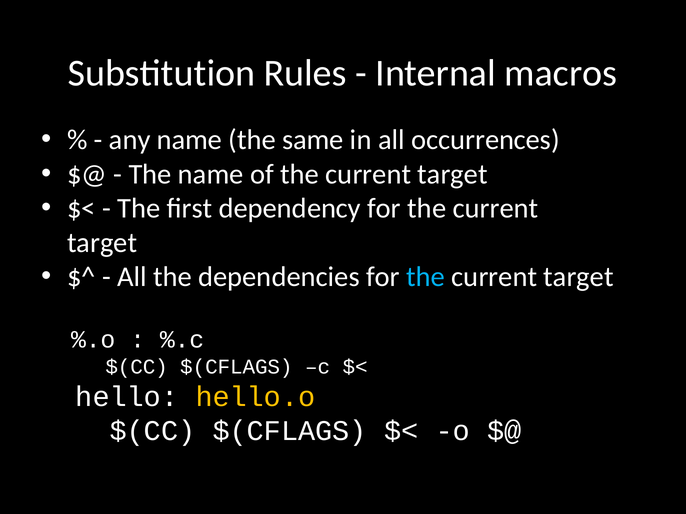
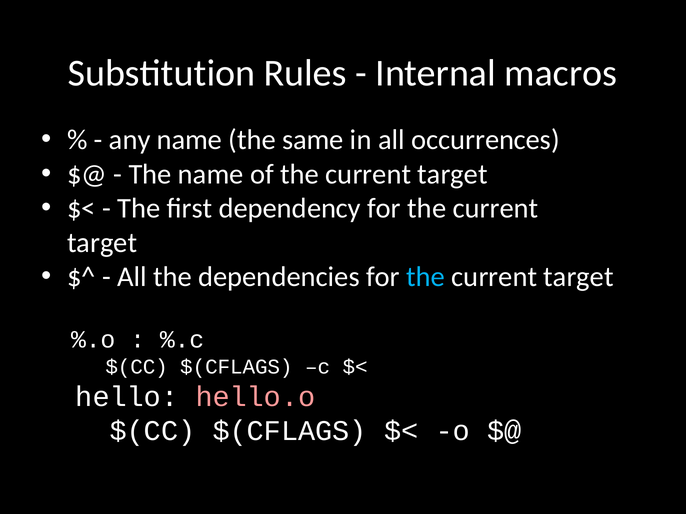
hello.o colour: yellow -> pink (255, 397)
